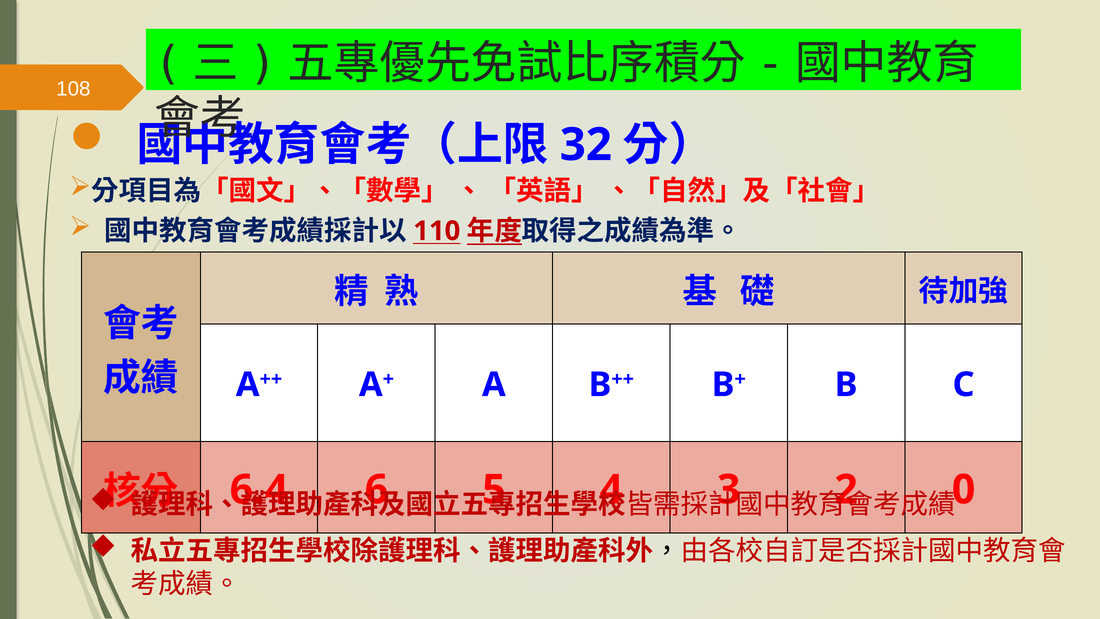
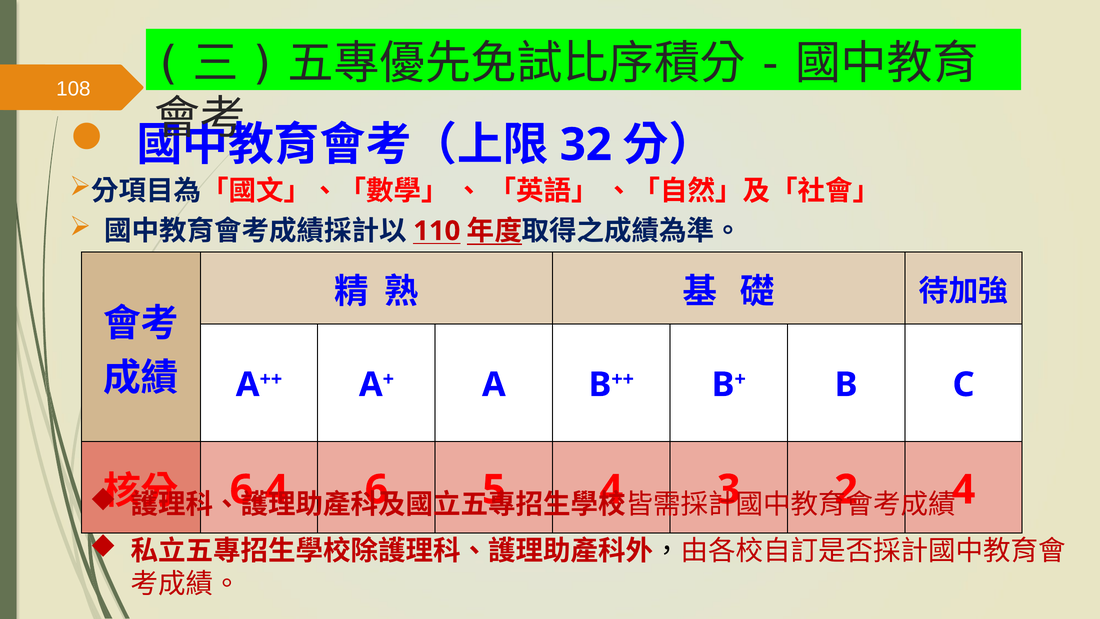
0: 0 -> 4 (964, 490)
